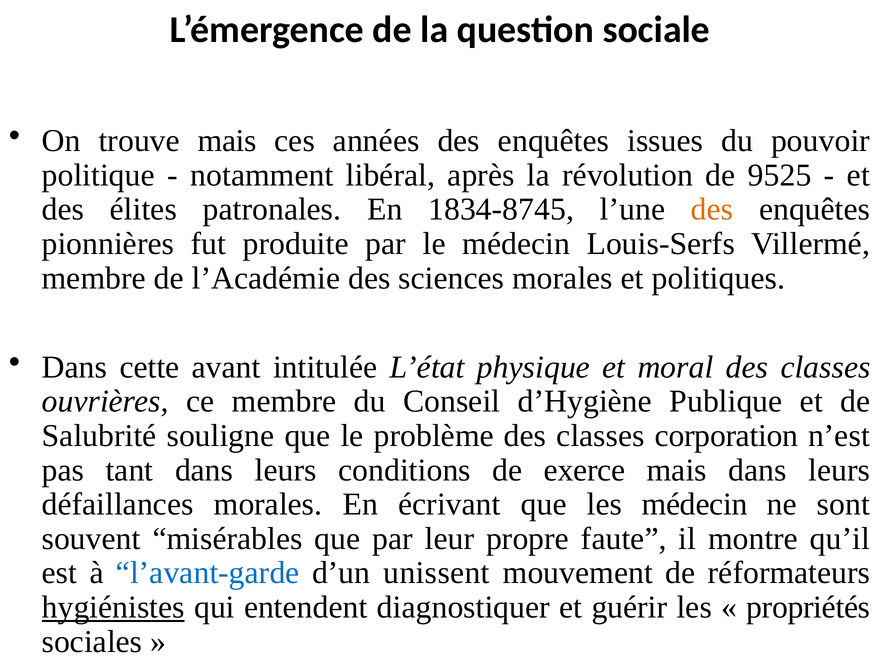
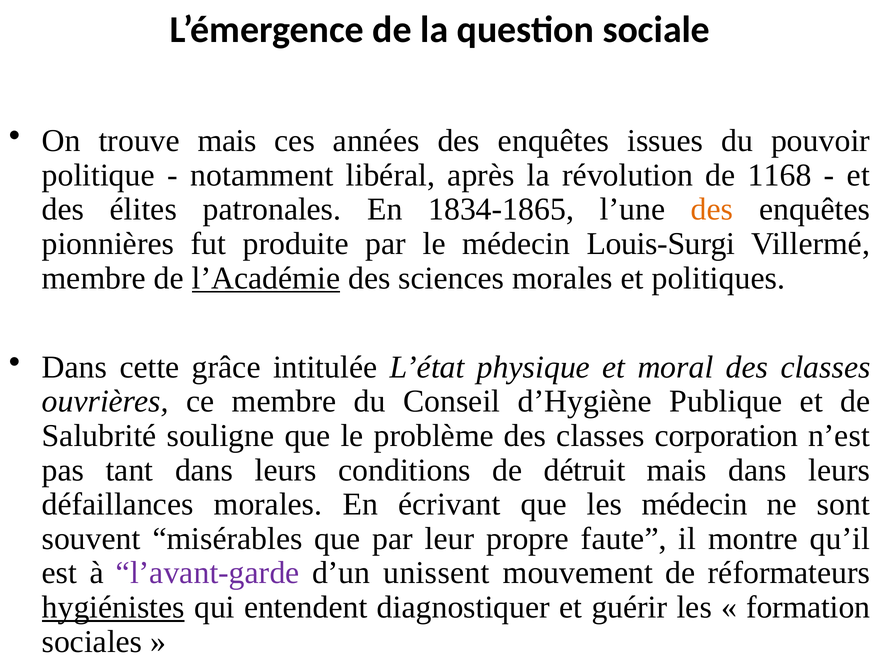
9525: 9525 -> 1168 (780, 175)
1834-8745: 1834-8745 -> 1834-1865 (501, 209)
Louis-Serfs: Louis-Serfs -> Louis-Surgi (661, 244)
l’Académie underline: none -> present (266, 278)
avant: avant -> grâce (226, 367)
exerce: exerce -> détruit (585, 470)
l’avant-garde colour: blue -> purple (208, 573)
propriétés: propriétés -> formation (808, 607)
